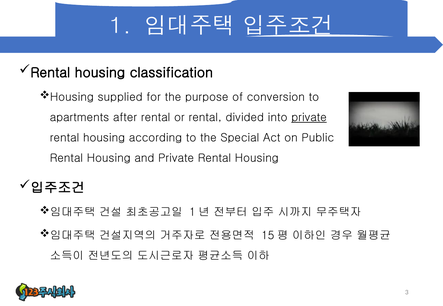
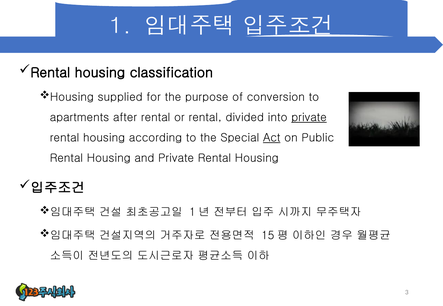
Act underline: none -> present (272, 138)
